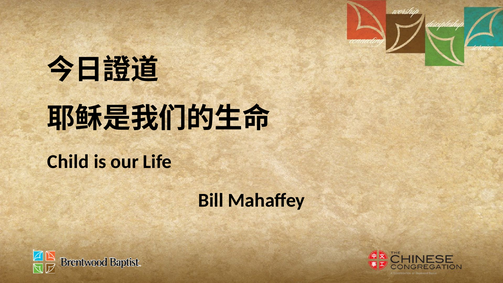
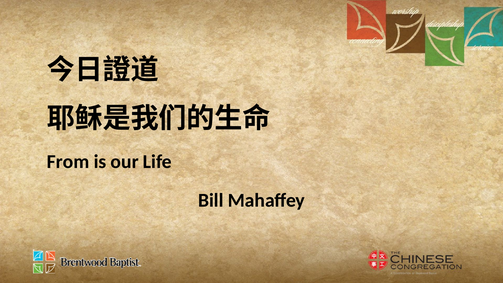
Child: Child -> From (68, 162)
